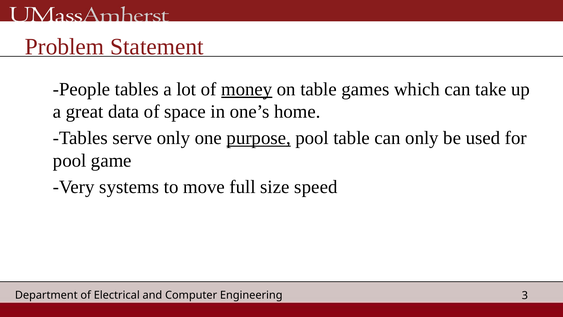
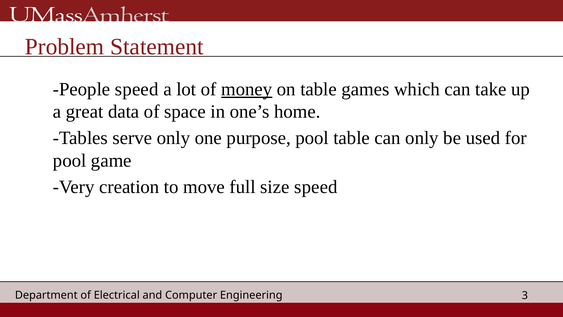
People tables: tables -> speed (137, 89)
purpose underline: present -> none (259, 138)
systems: systems -> creation (129, 187)
